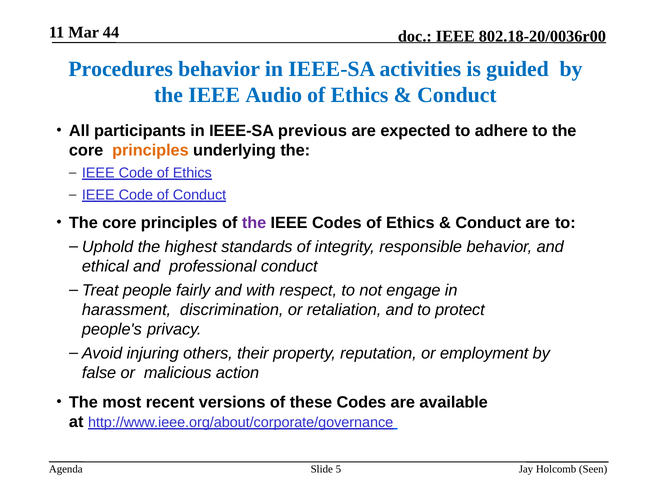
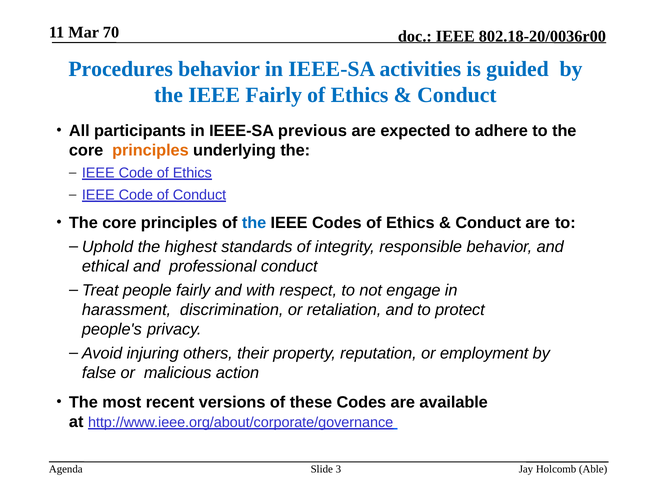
44: 44 -> 70 (111, 33)
IEEE Audio: Audio -> Fairly (274, 95)
the colour: purple -> blue (254, 223)
5: 5 -> 3 (338, 469)
Seen: Seen -> Able (593, 469)
